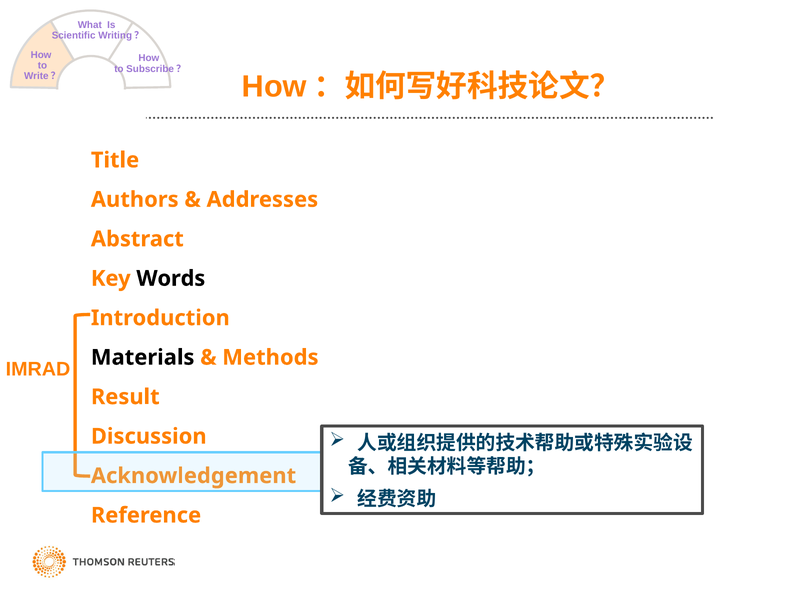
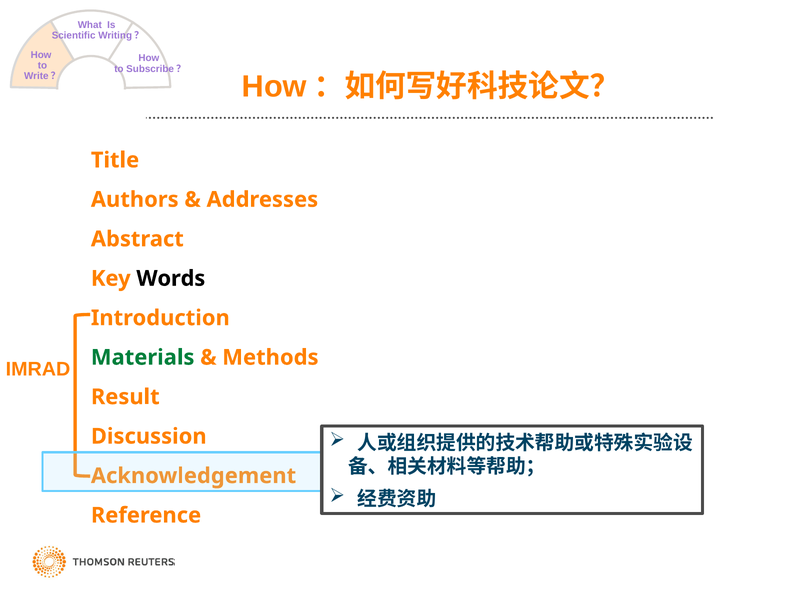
Materials colour: black -> green (143, 357)
